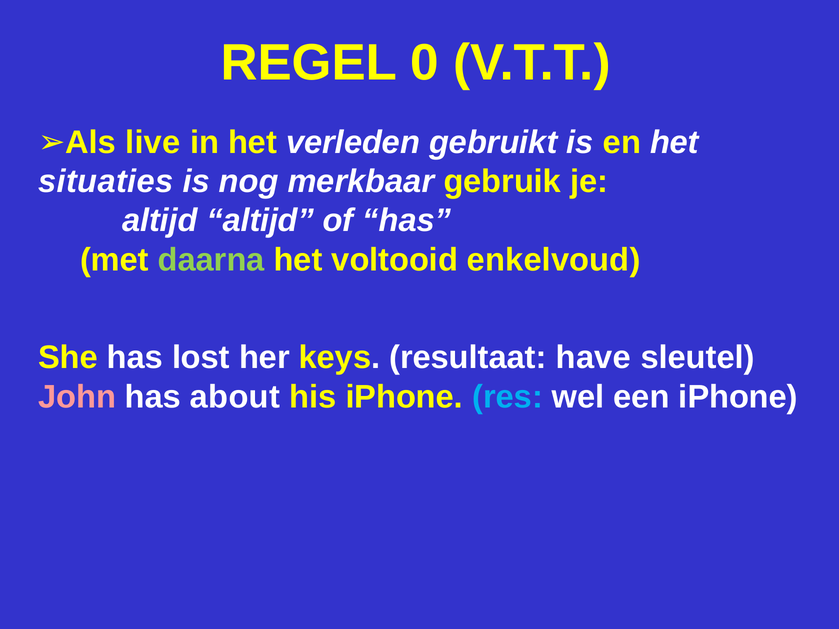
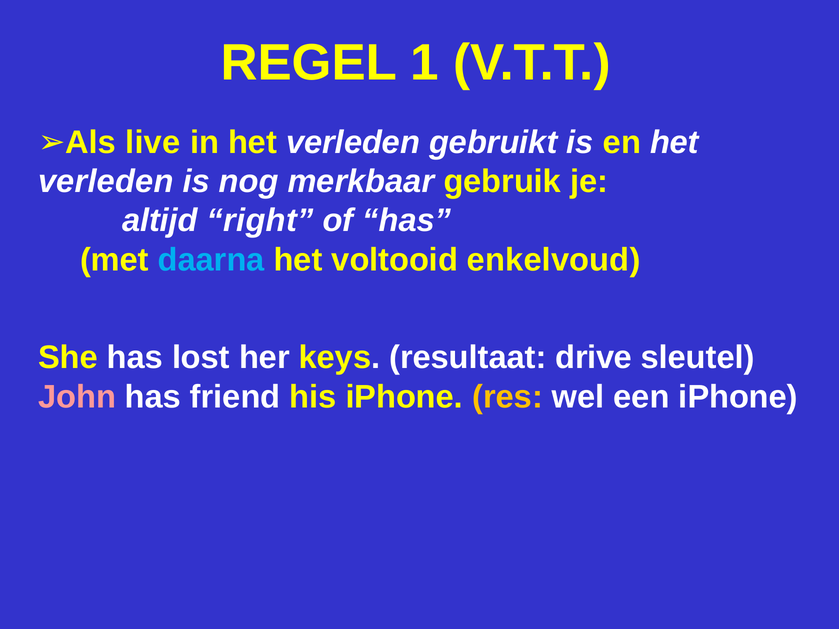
0: 0 -> 1 (425, 63)
situaties: situaties -> verleden (106, 182)
altijd altijd: altijd -> right (260, 221)
daarna colour: light green -> light blue (211, 260)
have: have -> drive (594, 358)
about: about -> friend (235, 397)
res colour: light blue -> yellow (508, 397)
